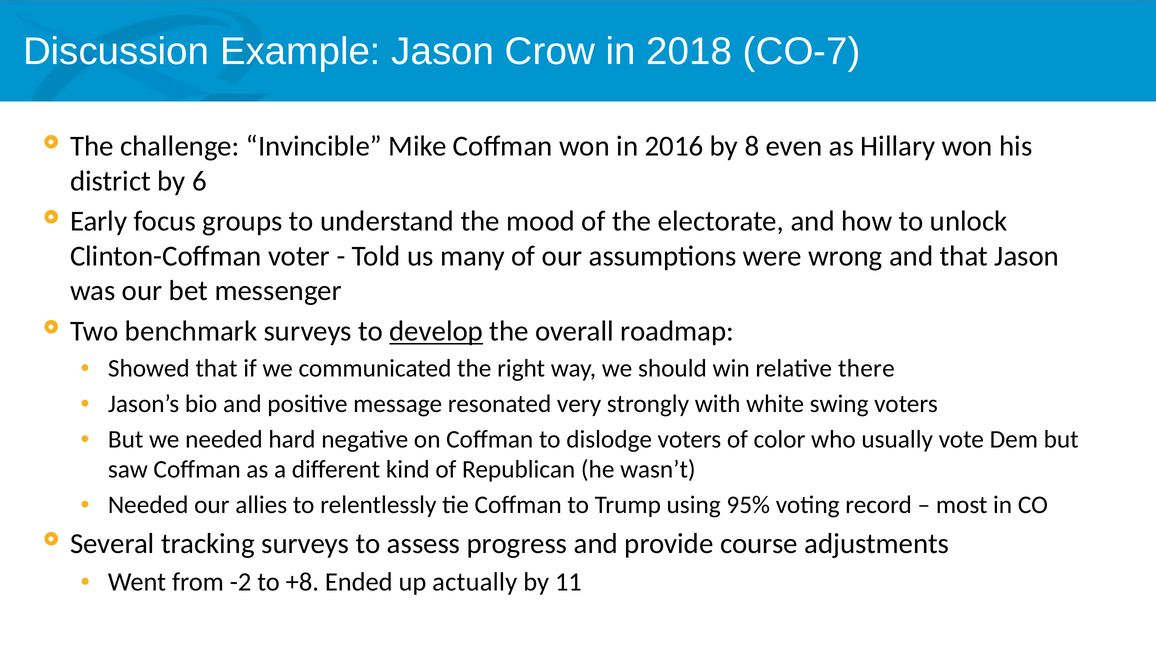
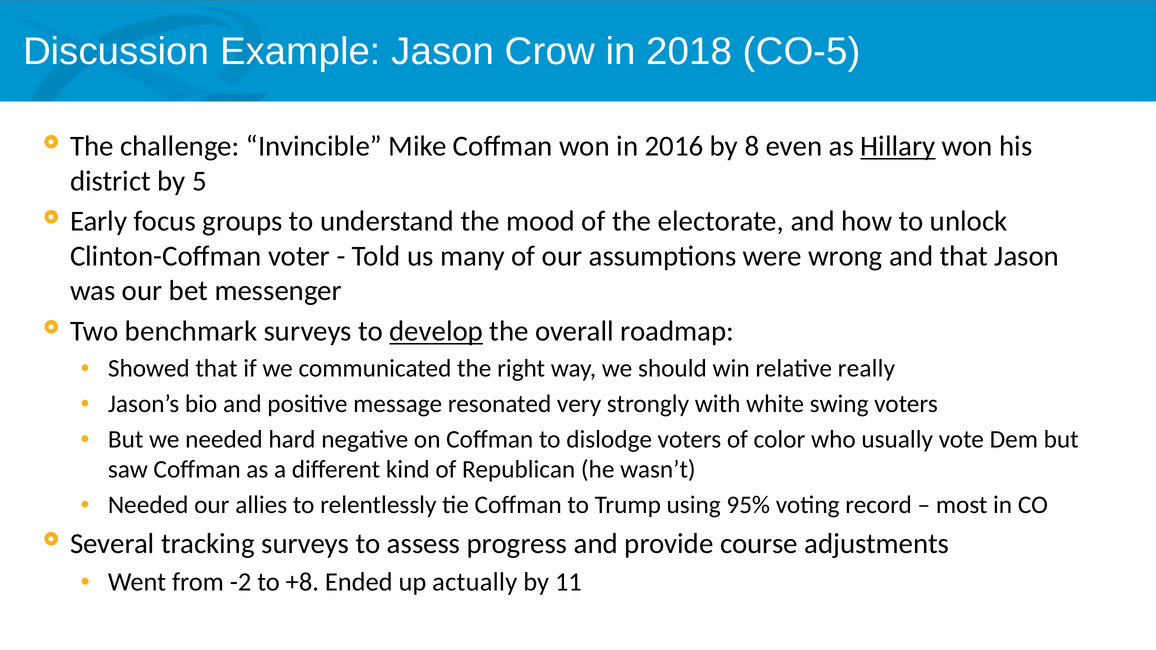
CO-7: CO-7 -> CO-5 (802, 52)
Hillary underline: none -> present (898, 146)
6: 6 -> 5 (199, 181)
there: there -> really (866, 369)
